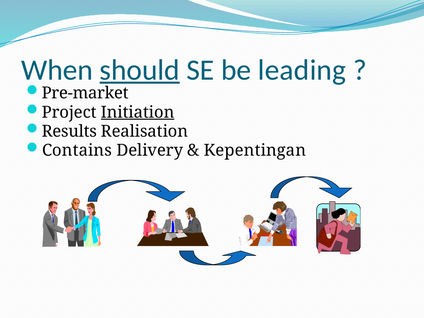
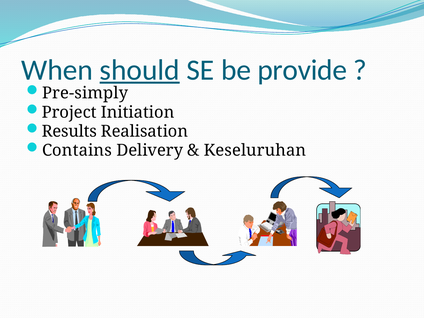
leading: leading -> provide (302, 70)
Pre-market: Pre-market -> Pre-simply (85, 93)
Initiation underline: present -> none (138, 112)
Kepentingan: Kepentingan -> Keseluruhan (255, 151)
